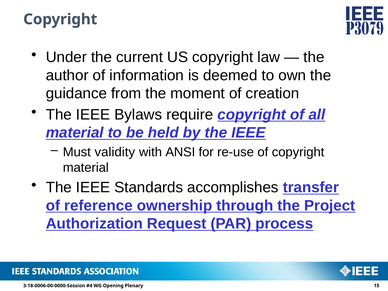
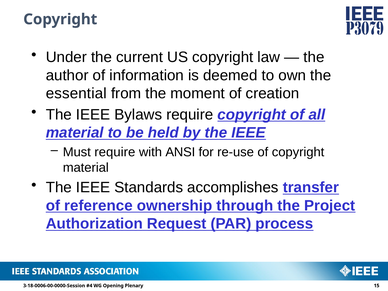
guidance: guidance -> essential (76, 93)
Must validity: validity -> require (115, 152)
